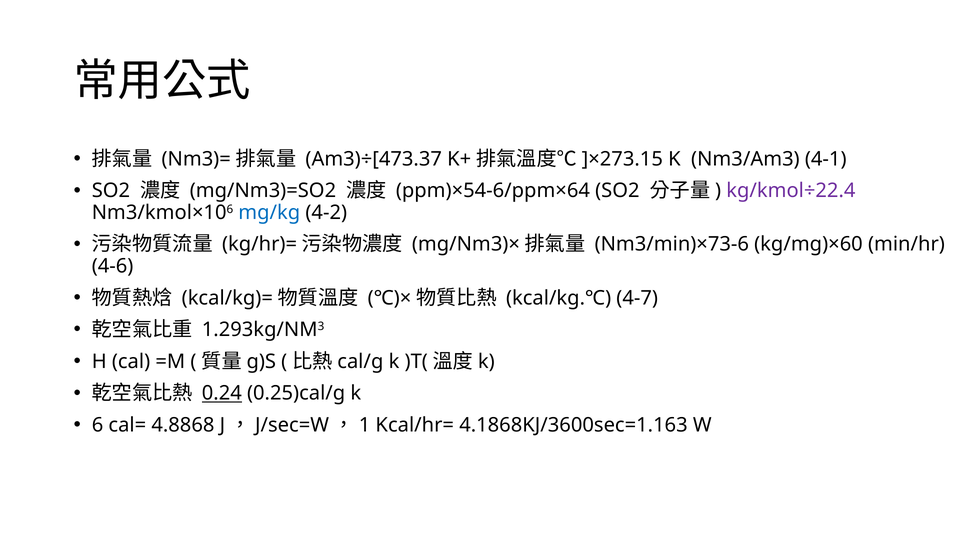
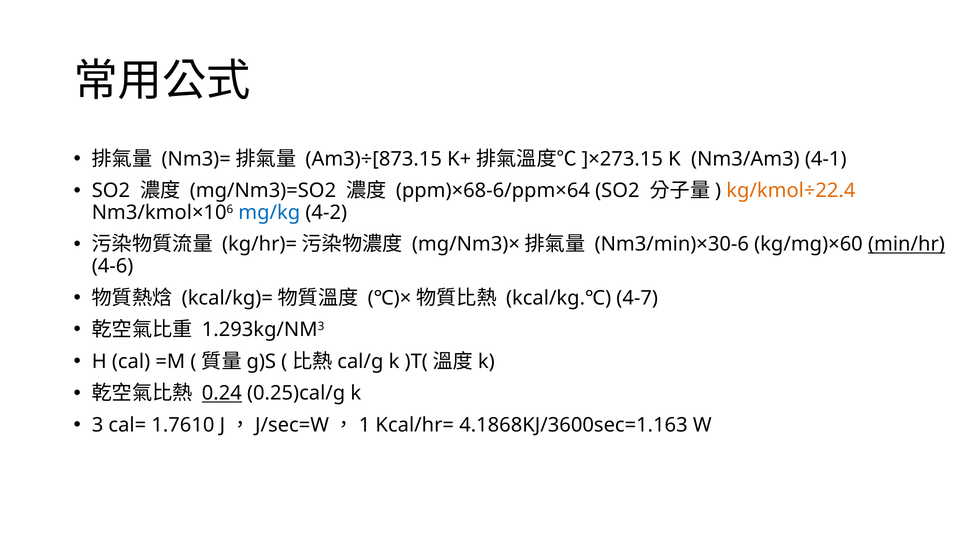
Am3)÷[473.37: Am3)÷[473.37 -> Am3)÷[873.15 (374, 159)
ppm)×54-6/ppm×64: ppm)×54-6/ppm×64 -> ppm)×68-6/ppm×64 (493, 191)
kg/kmol÷22.4 colour: purple -> orange (791, 191)
Nm3/min)×73-6: Nm3/min)×73-6 -> Nm3/min)×30-6 (672, 244)
min/hr underline: none -> present (906, 244)
6: 6 -> 3 (98, 425)
4.8868: 4.8868 -> 1.7610 (183, 425)
